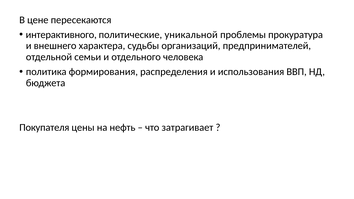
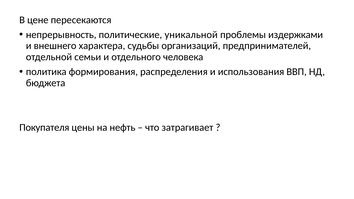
интерактивного: интерактивного -> непрерывность (61, 35)
прокуратура: прокуратура -> издержками (296, 35)
